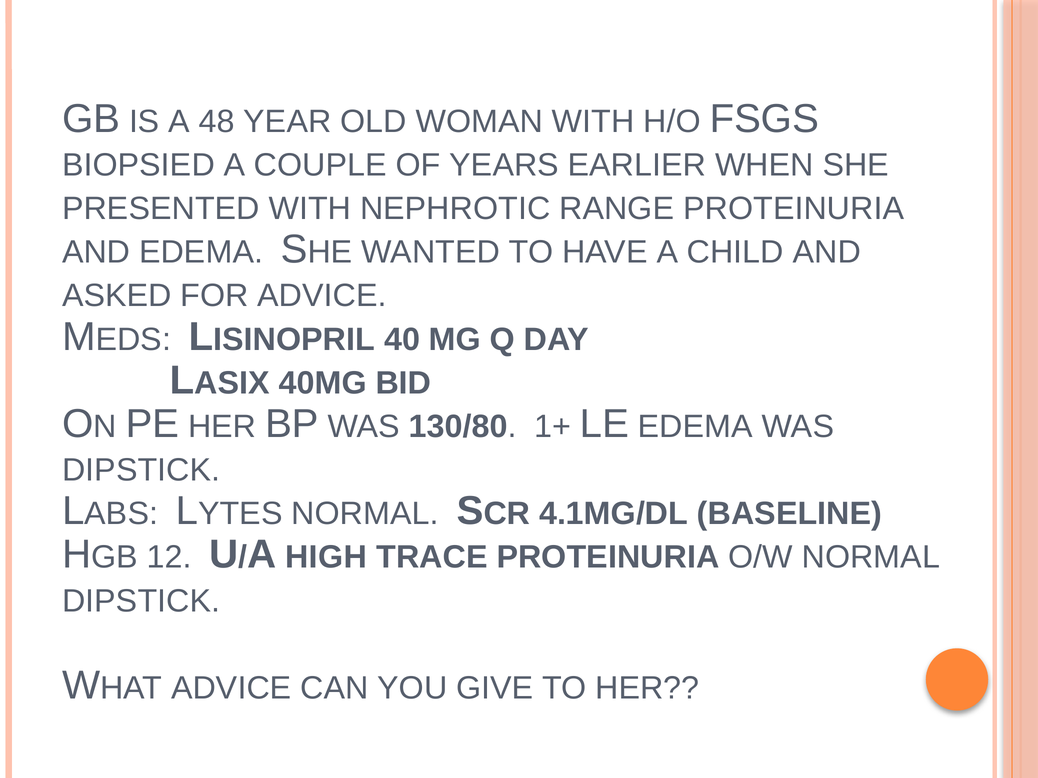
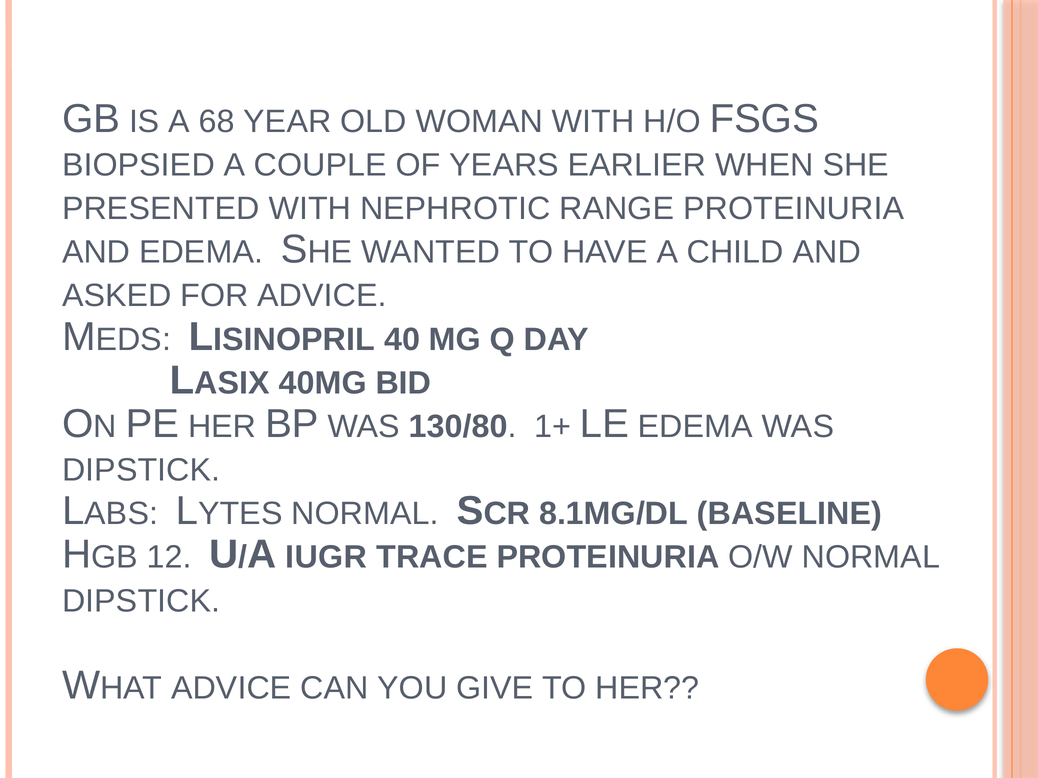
48: 48 -> 68 (217, 122)
4.1MG/DL: 4.1MG/DL -> 8.1MG/DL (614, 514)
HIGH: HIGH -> IUGR (326, 558)
